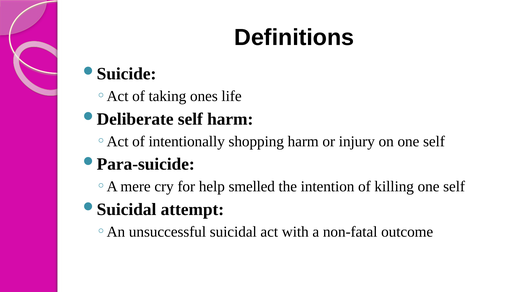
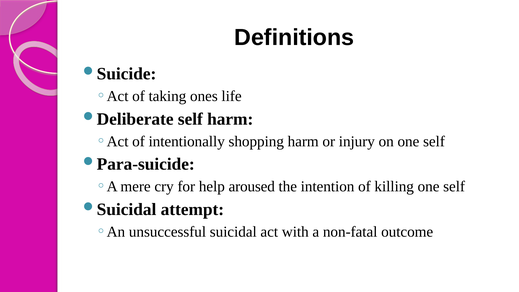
smelled: smelled -> aroused (252, 186)
